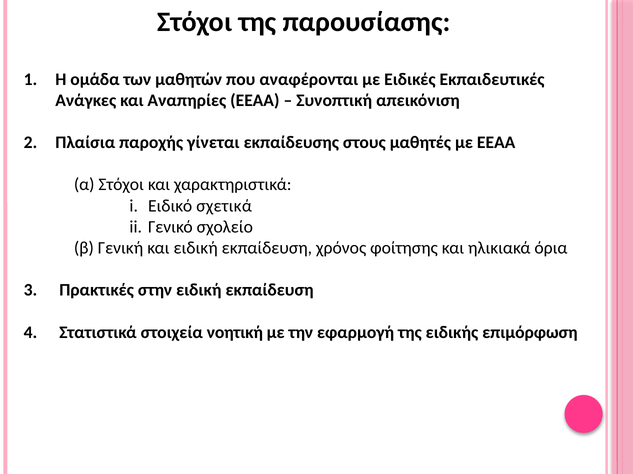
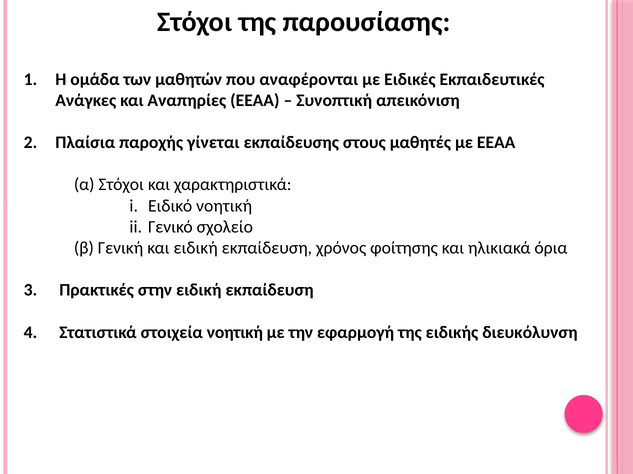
Ειδικό σχετικά: σχετικά -> νοητική (224, 206)
επιμόρφωση: επιμόρφωση -> διευκόλυνση (530, 333)
